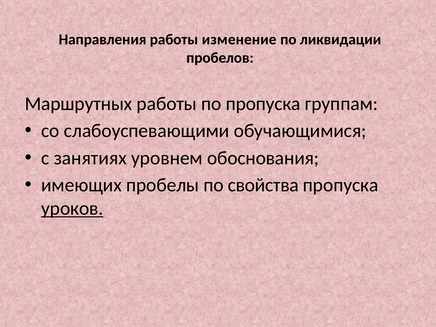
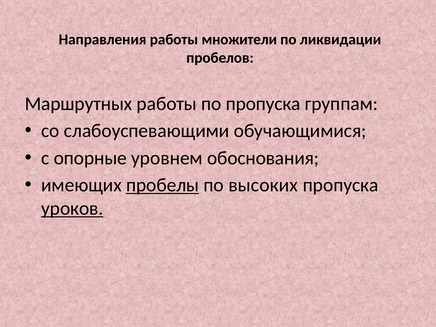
изменение: изменение -> множители (239, 40)
занятиях: занятиях -> опорные (90, 158)
пробелы underline: none -> present (163, 185)
свойства: свойства -> высоких (263, 185)
